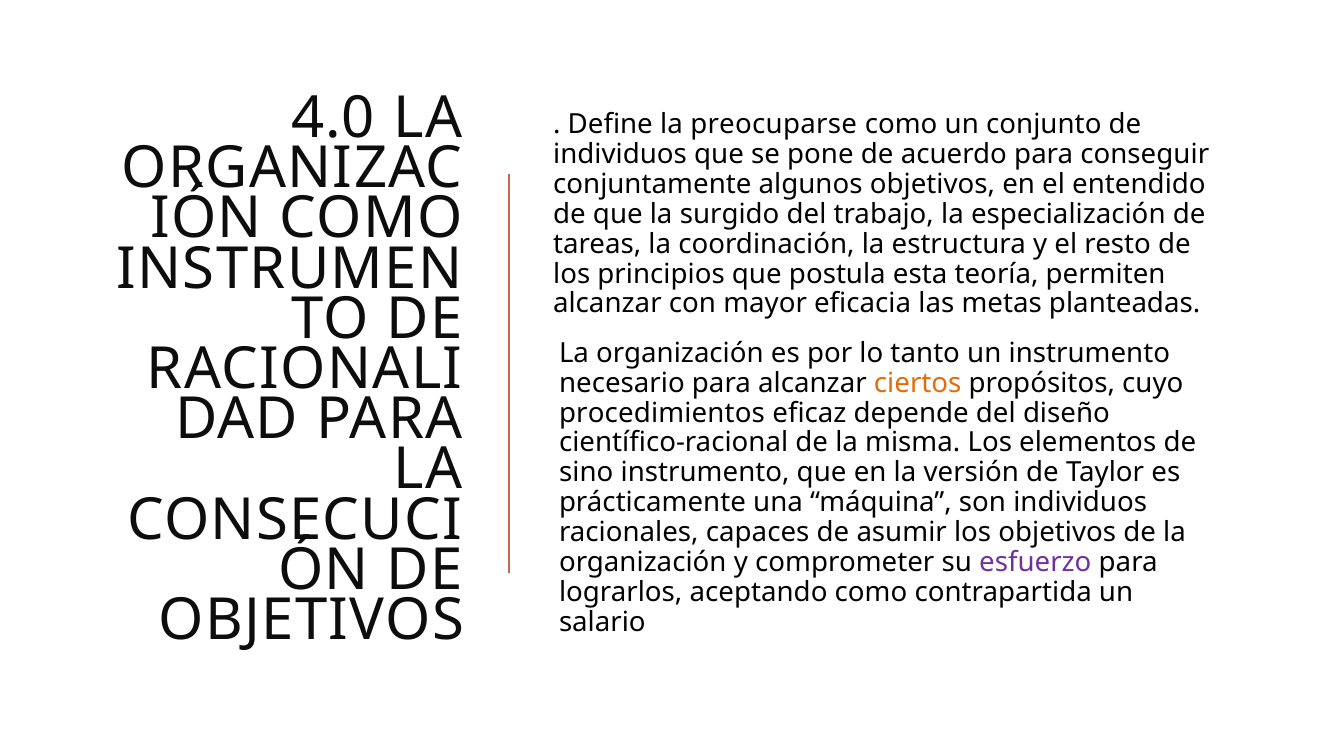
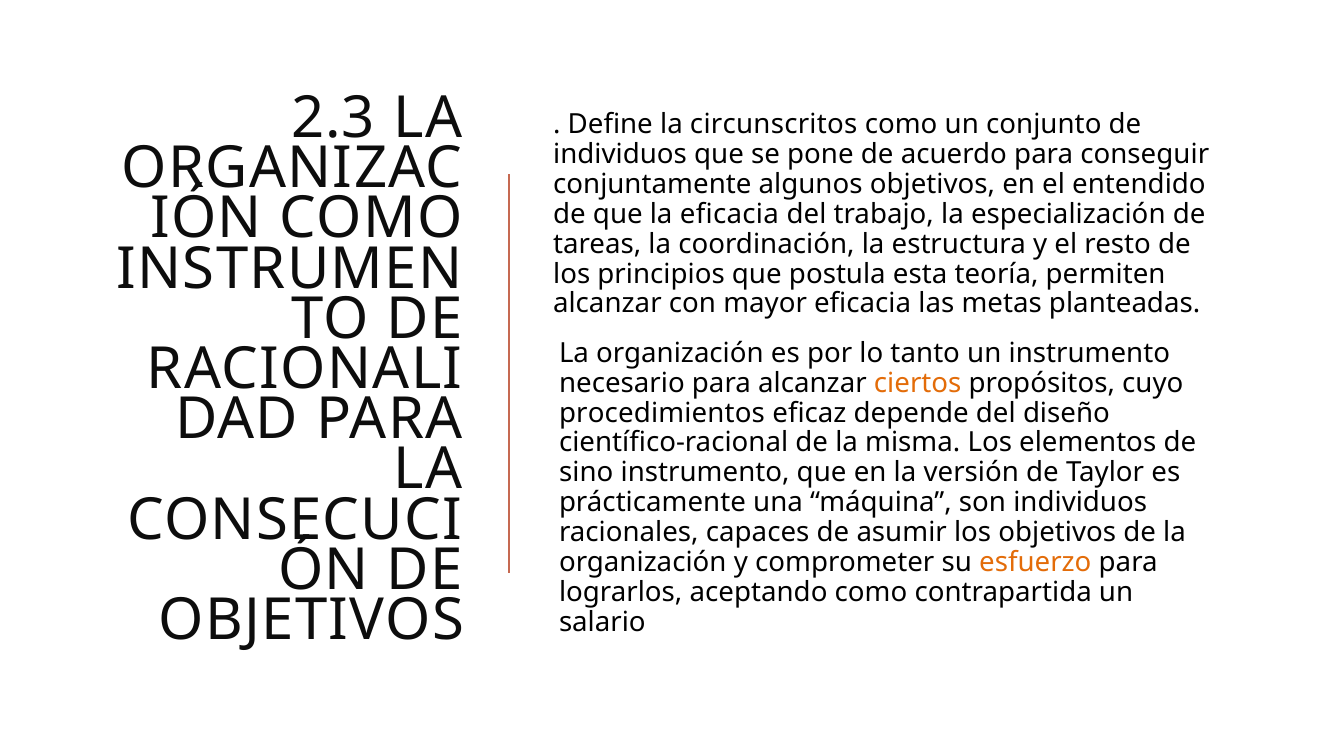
4.0: 4.0 -> 2.3 (333, 118)
preocuparse: preocuparse -> circunscritos (774, 124)
la surgido: surgido -> eficacia (729, 214)
esfuerzo colour: purple -> orange (1035, 562)
